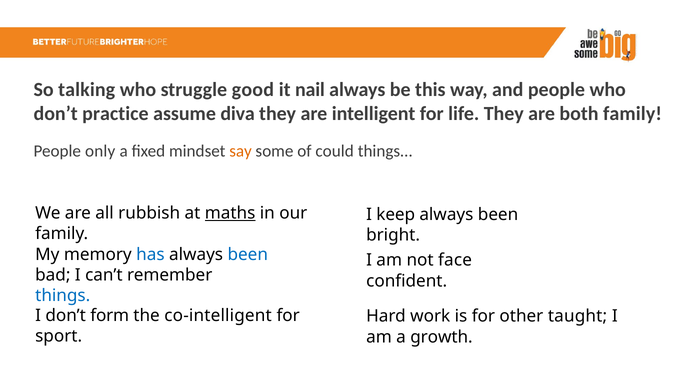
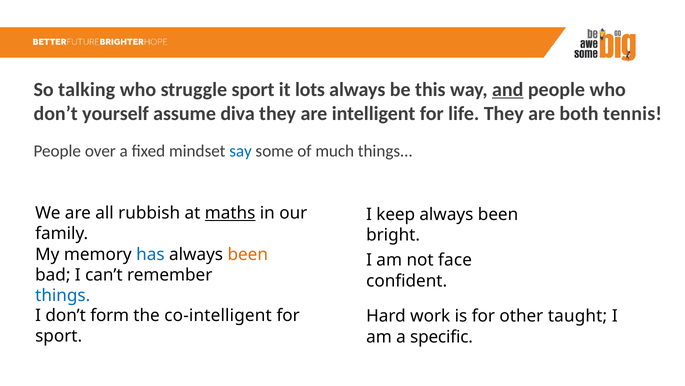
struggle good: good -> sport (253, 89)
nail: nail -> lots (310, 89)
and underline: none -> present (508, 89)
practice: practice -> yourself (115, 113)
both family: family -> tennis (632, 113)
only: only -> over (100, 151)
say colour: orange -> blue (241, 151)
could: could -> much (335, 151)
been colour: blue -> orange (248, 254)
growth: growth -> specific (442, 336)
